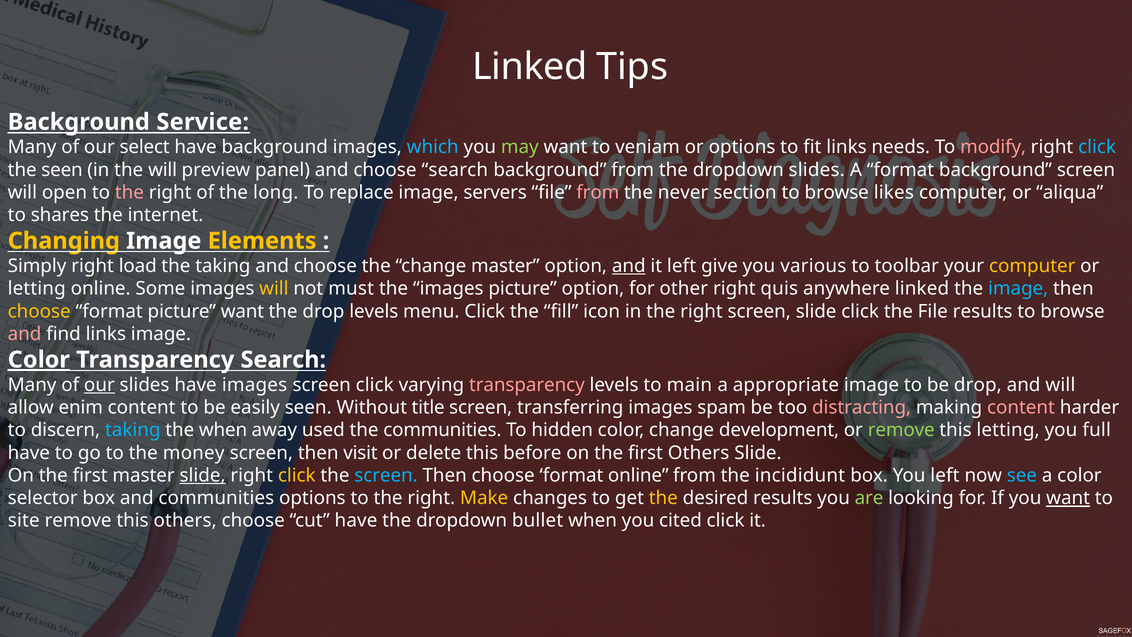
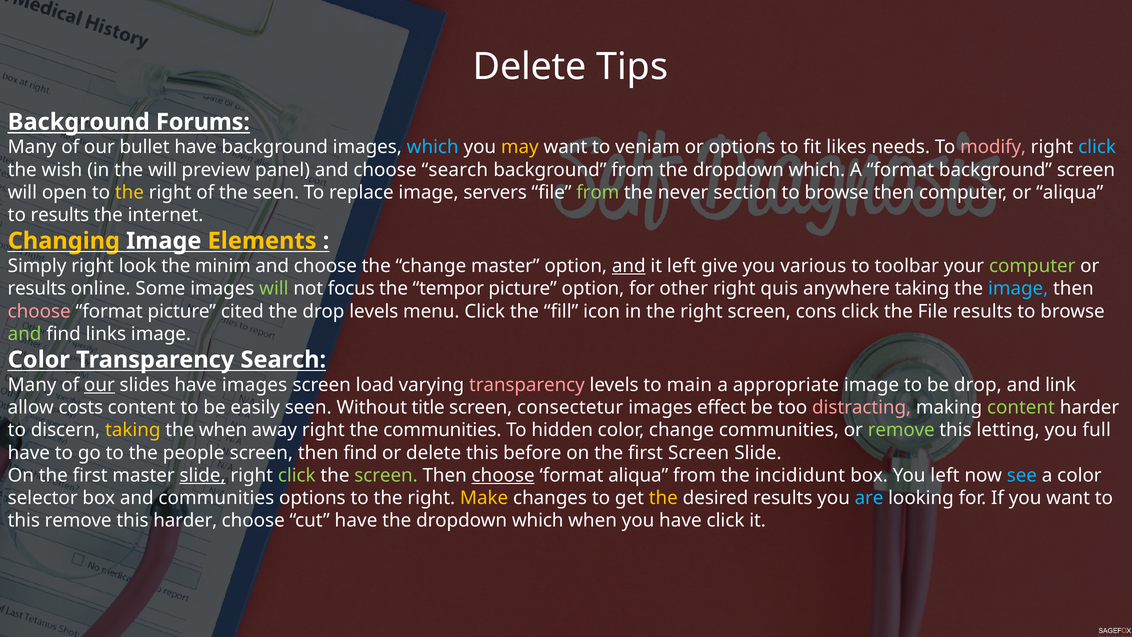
Linked: Linked -> Delete (530, 67)
Service: Service -> Forums (203, 122)
select: select -> bullet (145, 147)
may colour: light green -> yellow (520, 147)
fit links: links -> likes (846, 147)
the seen: seen -> wish (62, 170)
from the dropdown slides: slides -> which (817, 170)
the colour: pink -> yellow (129, 192)
the long: long -> seen (276, 192)
from colour: pink -> light green (598, 192)
browse likes: likes -> then (894, 192)
to shares: shares -> results (60, 215)
load: load -> look (138, 266)
the taking: taking -> minim (223, 266)
computer colour: yellow -> light green (1032, 266)
letting: letting -> results (37, 289)
will colour: yellow -> light green (274, 289)
must: must -> focus (351, 289)
the images: images -> tempor (448, 289)
anywhere linked: linked -> taking (922, 289)
choose colour: yellow -> pink (39, 311)
picture want: want -> cited (242, 311)
screen slide: slide -> cons (816, 311)
and colour: pink -> light green (25, 334)
Color underline: present -> none (39, 360)
screen click: click -> load (375, 385)
and will: will -> link (1061, 385)
enim: enim -> costs (81, 407)
transferring: transferring -> consectetur (570, 407)
spam: spam -> effect (722, 407)
content colour: pink -> light green (1021, 407)
taking colour: light blue -> yellow (133, 430)
away used: used -> right (323, 430)
change development: development -> communities (779, 430)
money: money -> people (194, 453)
then visit: visit -> find (360, 453)
first Others: Others -> Screen (699, 453)
click colour: yellow -> light green (297, 475)
screen colour: light blue -> light green (386, 475)
choose underline: none -> present (503, 475)
format online: online -> aliqua (638, 475)
are colour: light green -> light blue (869, 498)
want underline: present -> none (1068, 498)
site: site -> this (24, 521)
this others: others -> harder (185, 521)
bullet: bullet -> which (538, 521)
you cited: cited -> have (680, 521)
